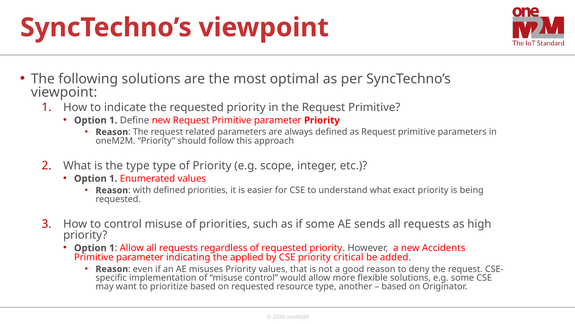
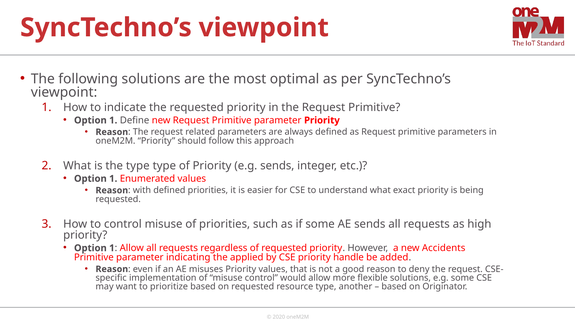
e.g scope: scope -> sends (277, 165)
critical: critical -> handle (349, 257)
